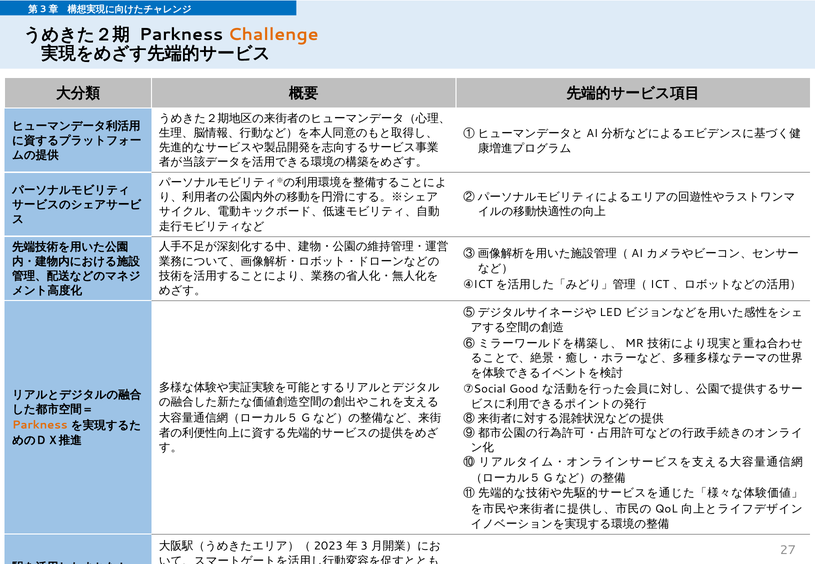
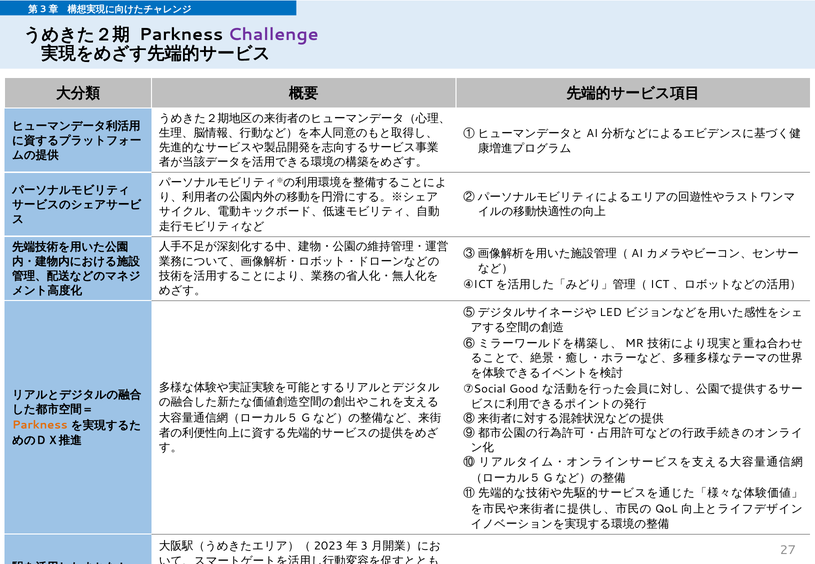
Challenge colour: orange -> purple (273, 34)
